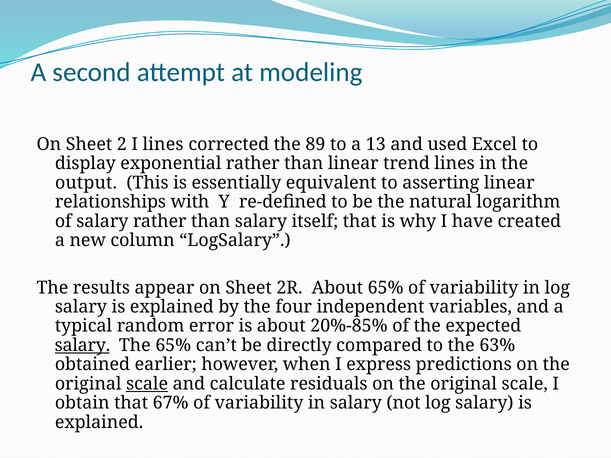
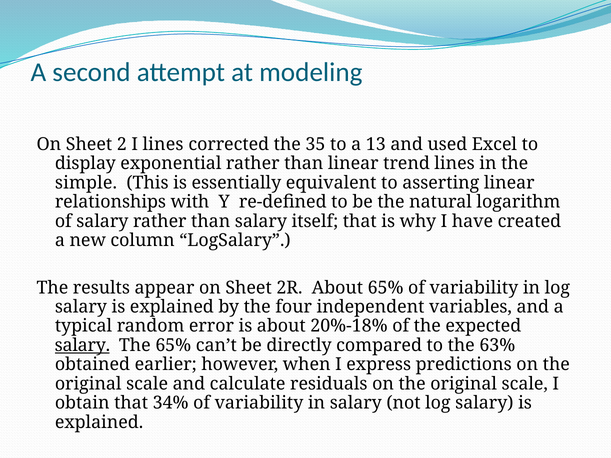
89: 89 -> 35 (315, 144)
output: output -> simple (86, 183)
20%-85%: 20%-85% -> 20%-18% (349, 326)
scale underline: present -> none (147, 384)
67%: 67% -> 34% (171, 403)
